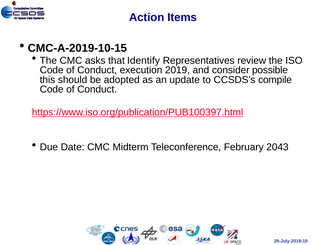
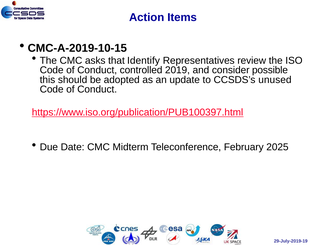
execution: execution -> controlled (141, 70)
compile: compile -> unused (275, 80)
2043: 2043 -> 2025 (277, 147)
